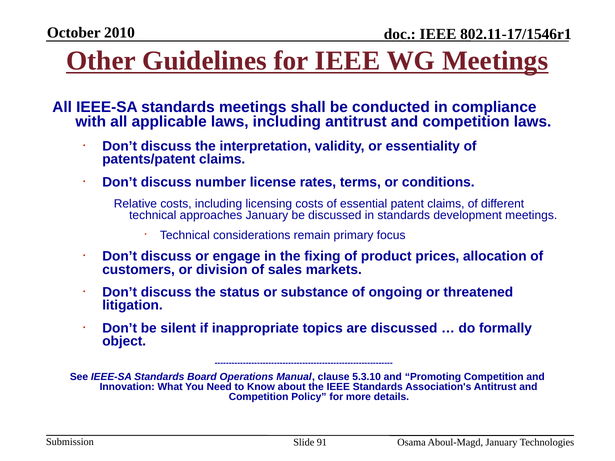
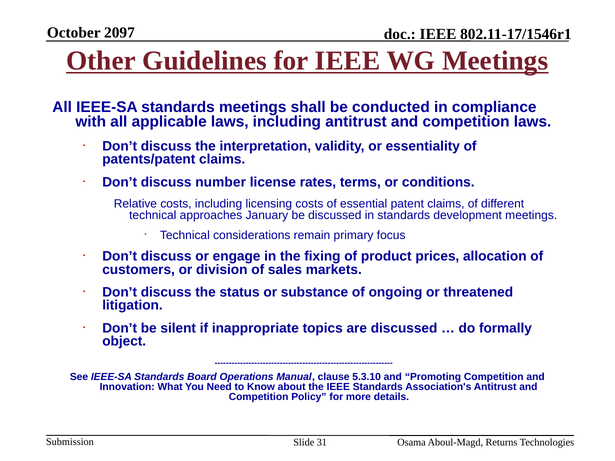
2010: 2010 -> 2097 (119, 33)
91: 91 -> 31 (322, 442)
Aboul-Magd January: January -> Returns (502, 442)
